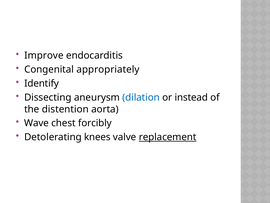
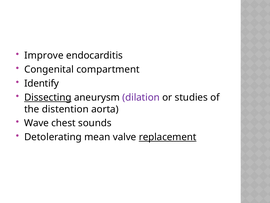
appropriately: appropriately -> compartment (108, 69)
Dissecting underline: none -> present (48, 97)
dilation colour: blue -> purple (141, 97)
instead: instead -> studies (191, 97)
forcibly: forcibly -> sounds (95, 123)
knees: knees -> mean (97, 137)
